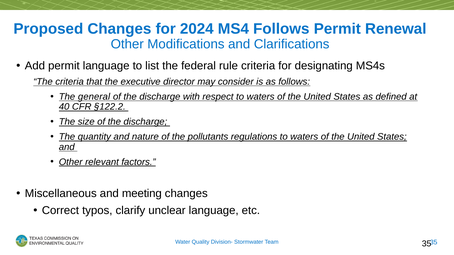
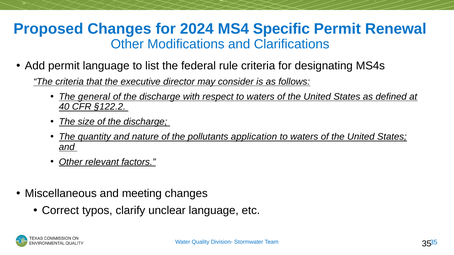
MS4 Follows: Follows -> Specific (281, 29)
regulations: regulations -> application (254, 137)
